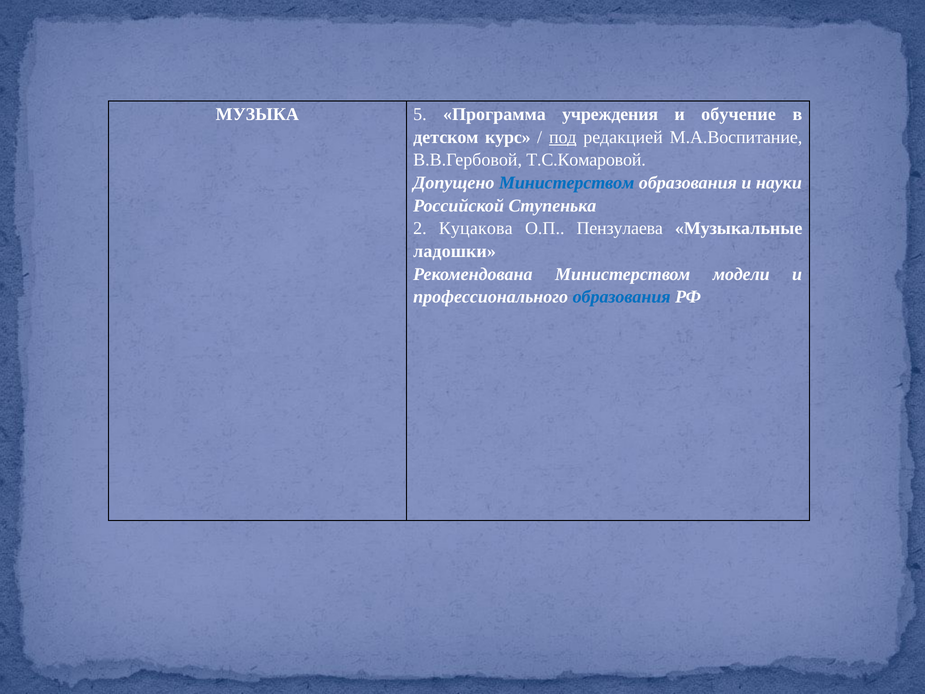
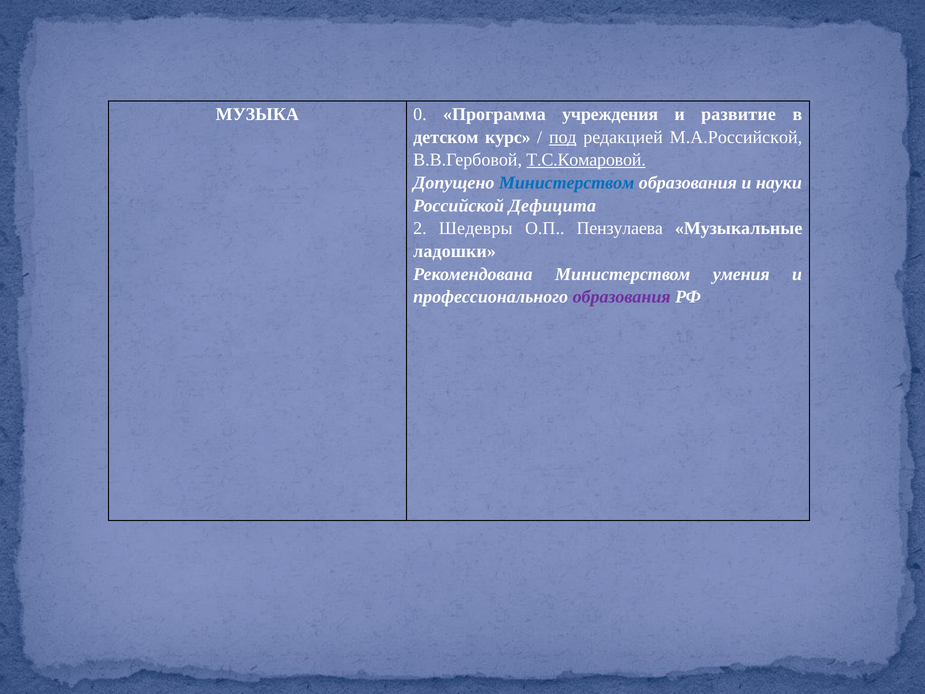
5: 5 -> 0 (420, 114)
обучение: обучение -> развитие (739, 114)
М.А.Воспитание: М.А.Воспитание -> М.А.Российской (736, 137)
Т.С.Комаровой underline: none -> present (586, 160)
Ступенька: Ступенька -> Дефицита (552, 206)
Куцакова: Куцакова -> Шедевры (476, 228)
модели: модели -> умения (741, 274)
образования colour: blue -> purple (622, 297)
